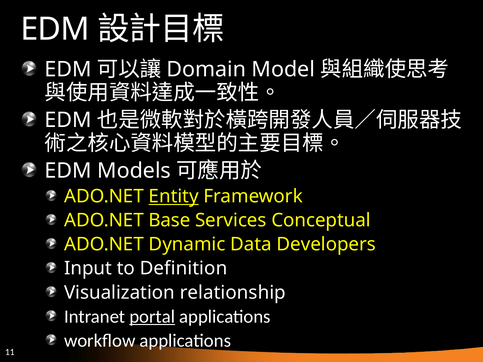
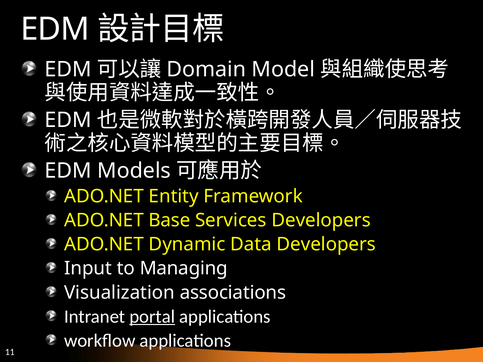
Entity underline: present -> none (174, 196)
Services Conceptual: Conceptual -> Developers (321, 221)
Definition: Definition -> Managing (184, 269)
relationship: relationship -> associations (233, 293)
